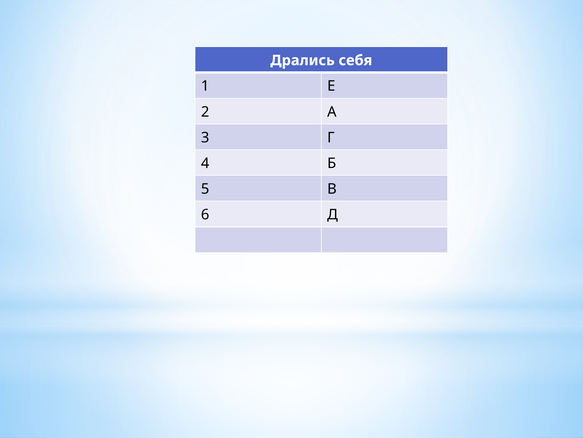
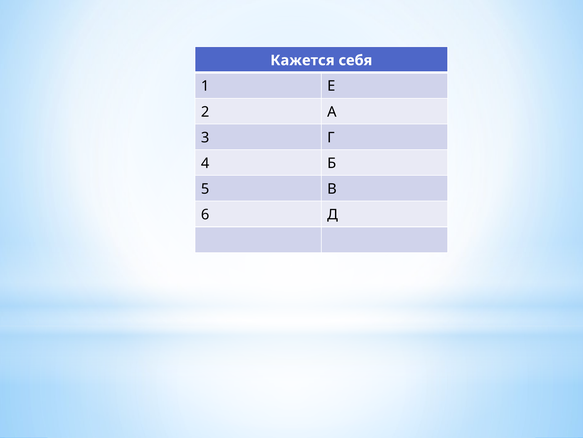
Дрались: Дрались -> Кажется (302, 60)
